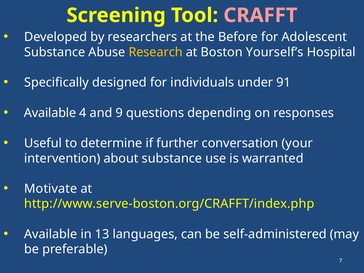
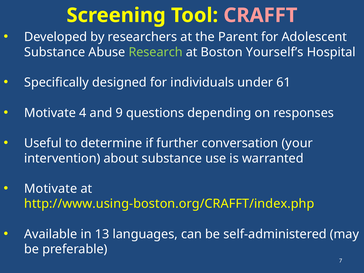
Before: Before -> Parent (238, 37)
Research colour: yellow -> light green (156, 52)
91: 91 -> 61 (284, 83)
Available: Available -> Motivate (50, 113)
http://www.serve-boston.org/CRAFFT/index.php: http://www.serve-boston.org/CRAFFT/index.php -> http://www.using-boston.org/CRAFFT/index.php (169, 204)
